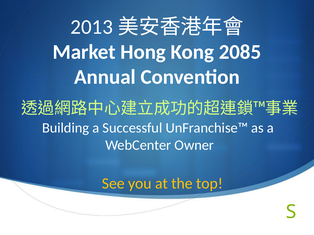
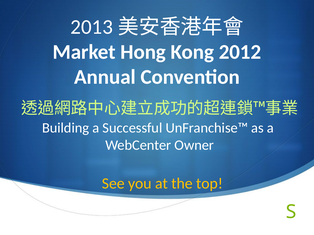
2085: 2085 -> 2012 (240, 52)
